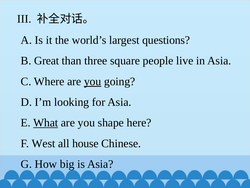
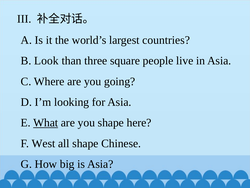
questions: questions -> countries (166, 40)
Great: Great -> Look (46, 61)
you underline: present -> none (93, 81)
all house: house -> shape (85, 143)
